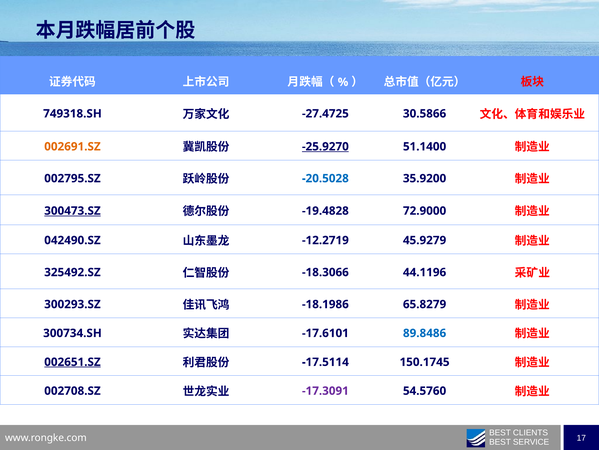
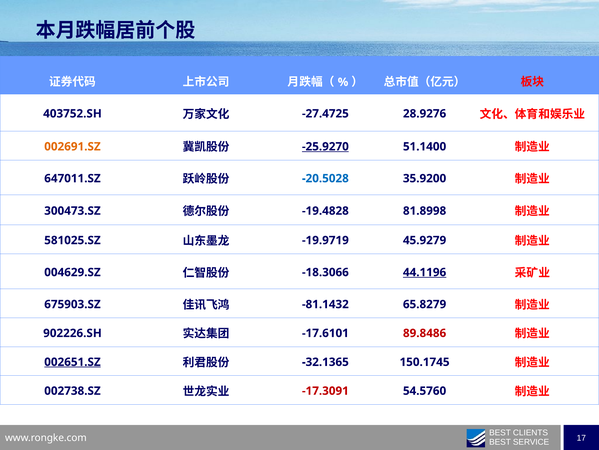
749318.SH: 749318.SH -> 403752.SH (72, 113)
30.5866: 30.5866 -> 28.9276 (425, 113)
002795.SZ: 002795.SZ -> 647011.SZ (72, 178)
300473.SZ underline: present -> none (72, 211)
72.9000: 72.9000 -> 81.8998 (425, 211)
042490.SZ: 042490.SZ -> 581025.SZ (72, 240)
-12.2719: -12.2719 -> -19.9719 (325, 240)
325492.SZ: 325492.SZ -> 004629.SZ (72, 272)
44.1196 underline: none -> present (425, 272)
300293.SZ: 300293.SZ -> 675903.SZ (72, 304)
-18.1986: -18.1986 -> -81.1432 (325, 304)
300734.SH: 300734.SH -> 902226.SH (72, 333)
89.8486 colour: blue -> red (425, 333)
-17.5114: -17.5114 -> -32.1365 (325, 361)
002708.SZ: 002708.SZ -> 002738.SZ (72, 390)
-17.3091 colour: purple -> red (325, 390)
